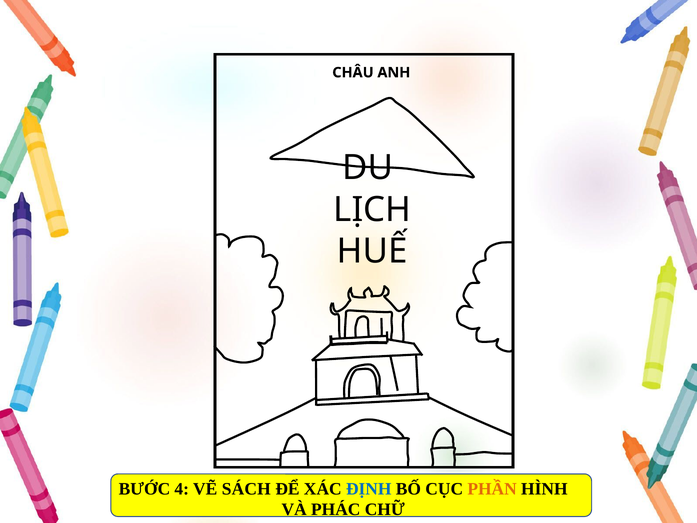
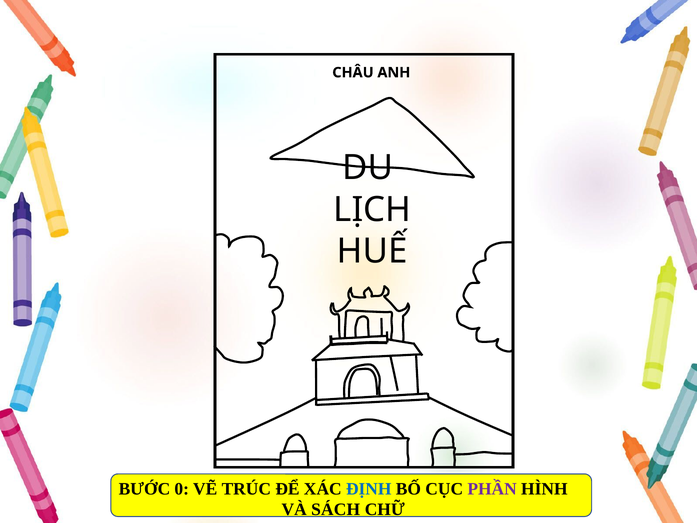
4: 4 -> 0 (182, 489)
SÁCH: SÁCH -> TRÚC (246, 489)
PHẦN colour: orange -> purple (492, 489)
PHÁC: PHÁC -> SÁCH (336, 509)
